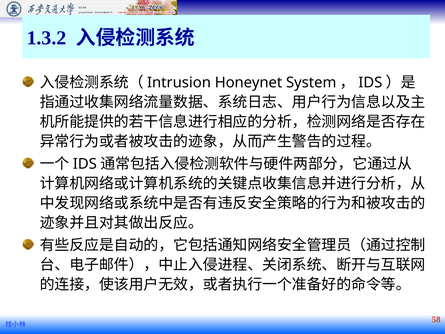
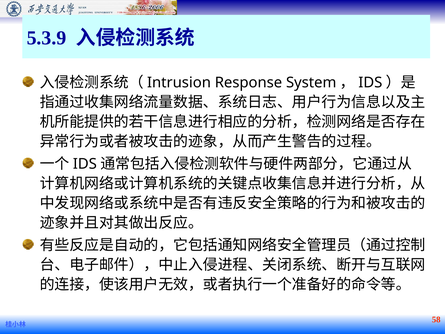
1.3.2: 1.3.2 -> 5.3.9 (46, 38)
Honeynet: Honeynet -> Response (248, 83)
